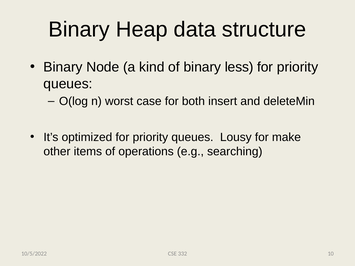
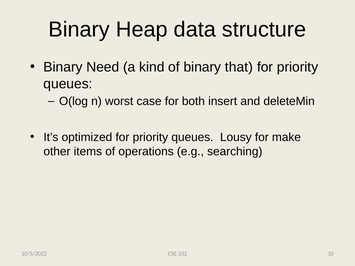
Node: Node -> Need (103, 67)
less: less -> that (239, 67)
